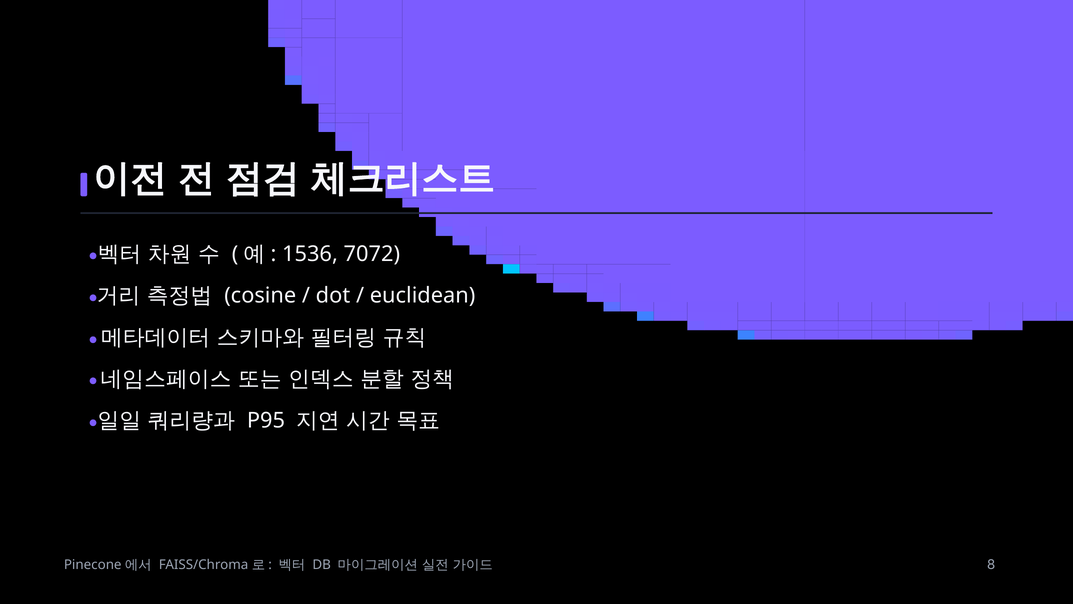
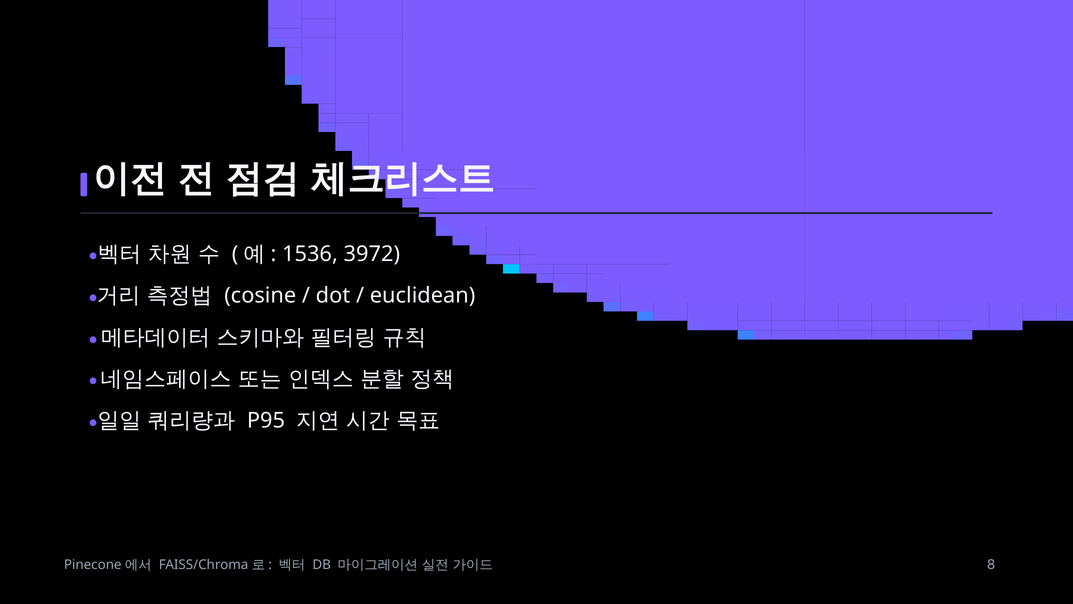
7072: 7072 -> 3972 (372, 254)
